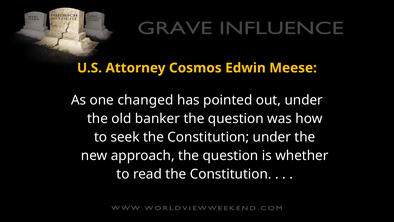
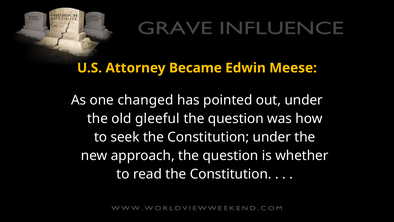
Cosmos: Cosmos -> Became (195, 68)
banker: banker -> gleeful (157, 118)
